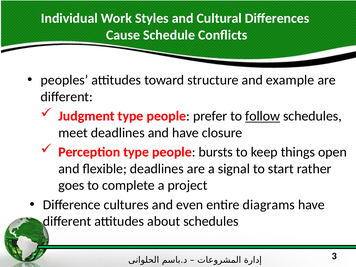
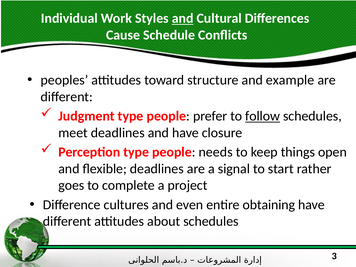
and underline: none -> present (183, 18)
bursts: bursts -> needs (216, 152)
diagrams: diagrams -> obtaining (269, 205)
